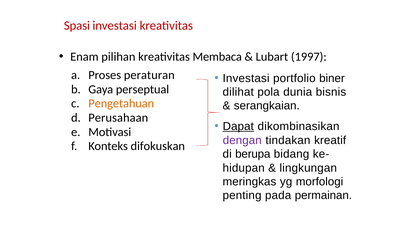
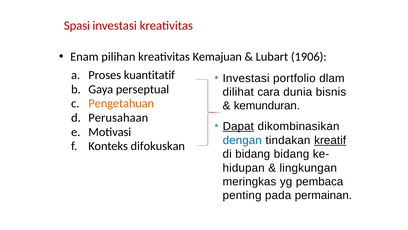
Membaca: Membaca -> Kemajuan (217, 57)
1997: 1997 -> 1906 (309, 57)
peraturan: peraturan -> kuantitatif (149, 75)
biner: biner -> dlam (332, 78)
pola: pola -> cara (269, 92)
serangkaian: serangkaian -> kemunduran (267, 106)
dengan colour: purple -> blue (242, 140)
kreatif underline: none -> present (330, 140)
di berupa: berupa -> bidang (253, 154)
morfologi: morfologi -> pembaca (320, 181)
